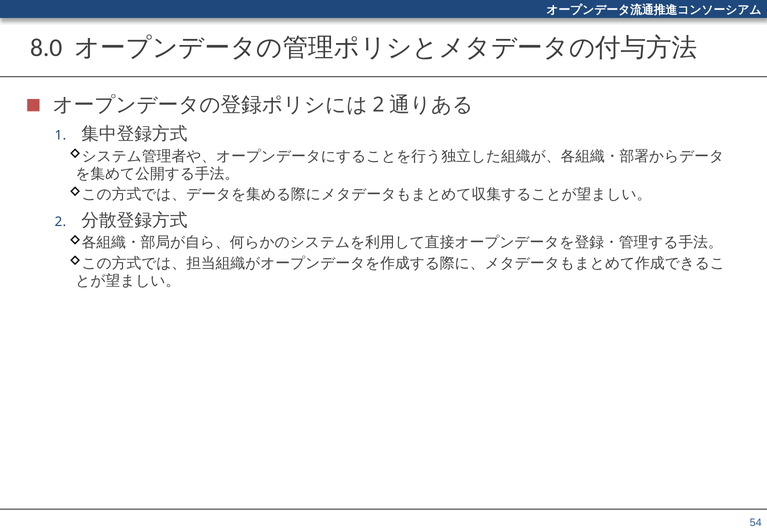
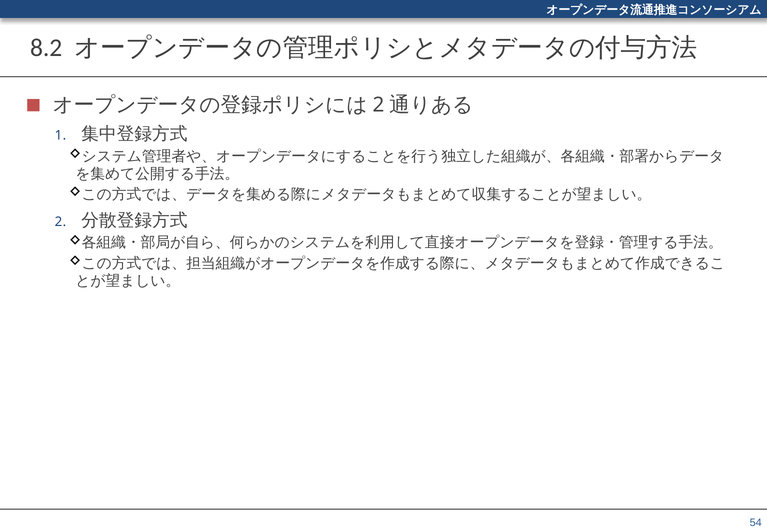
8.0: 8.0 -> 8.2 (46, 48)
